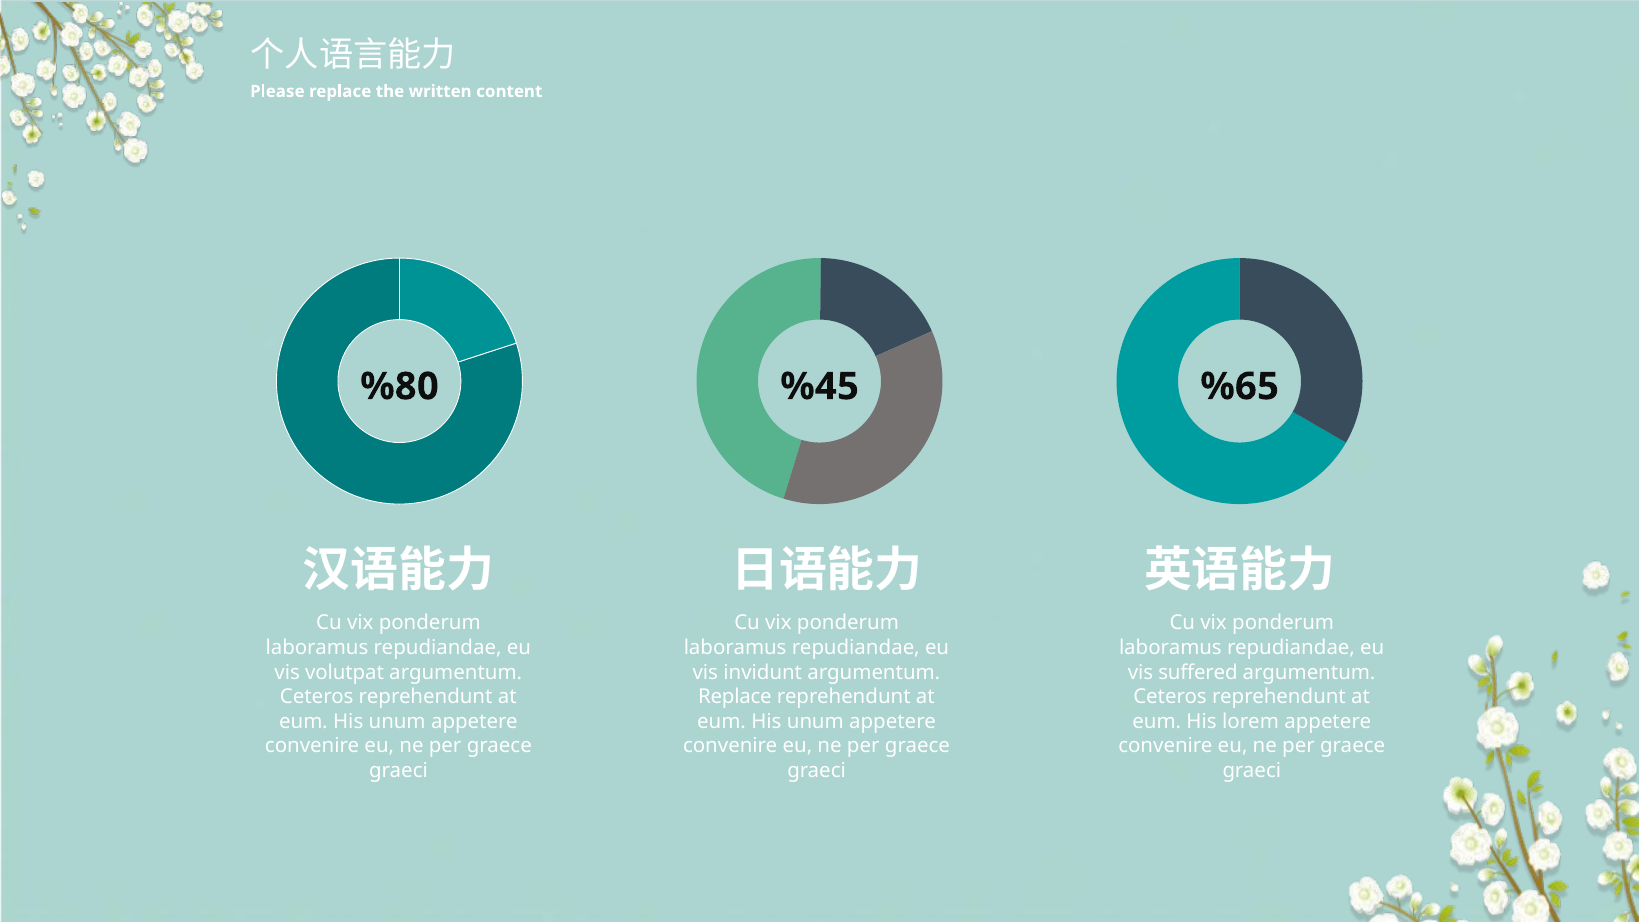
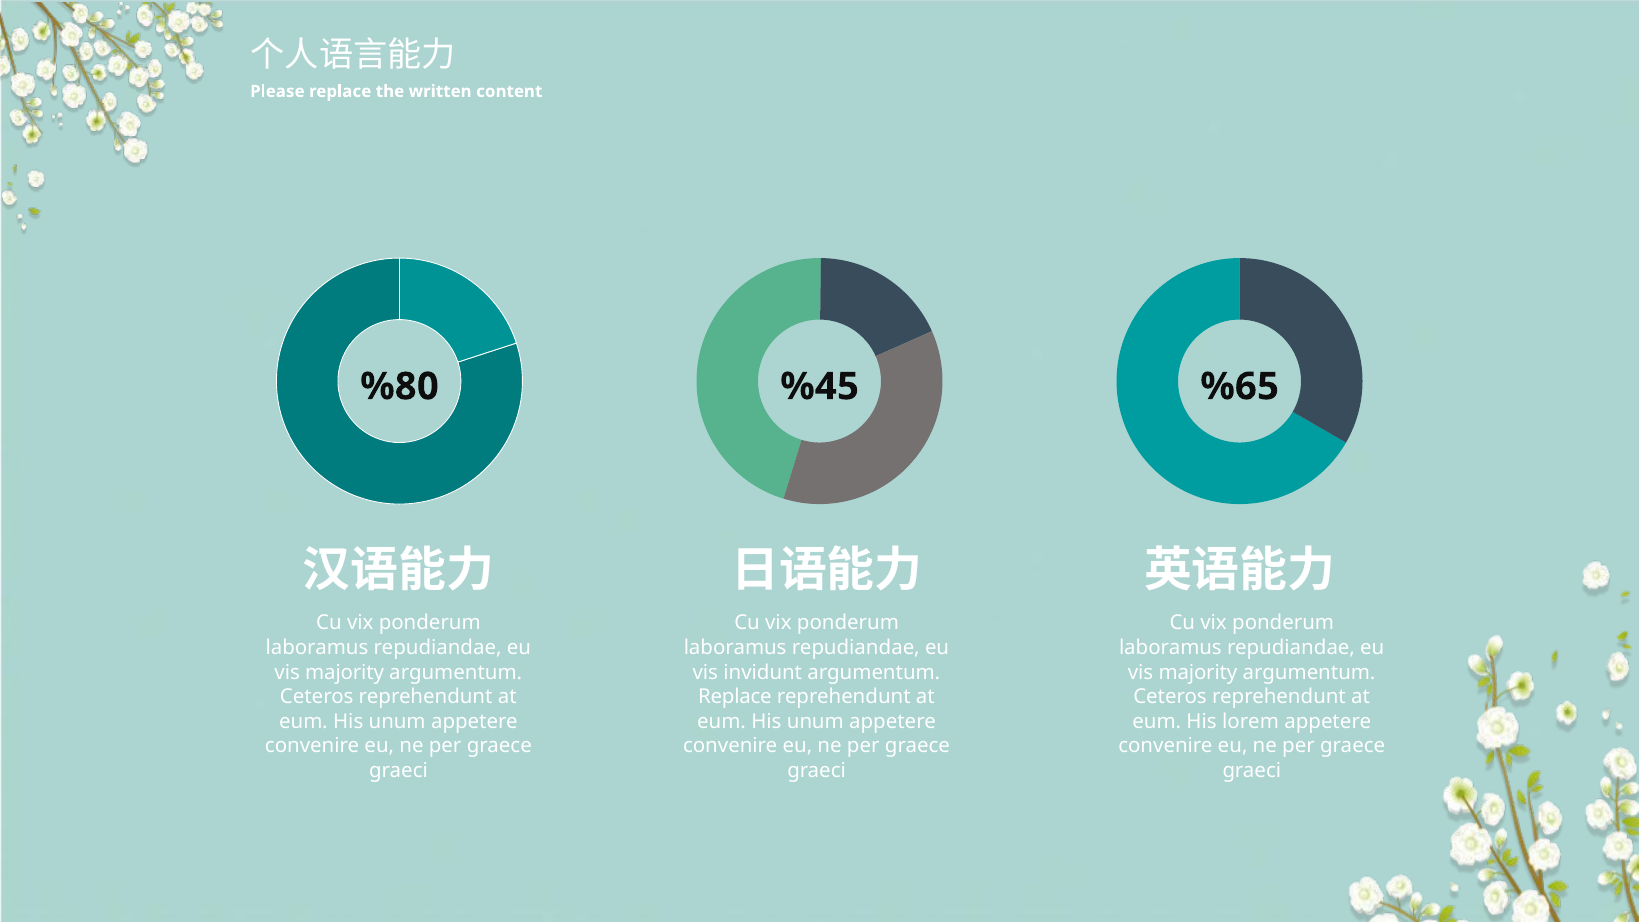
volutpat: volutpat -> majority (345, 672)
suffered: suffered -> majority (1198, 672)
